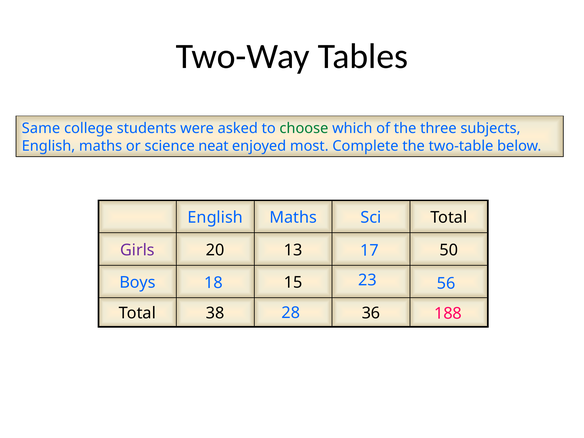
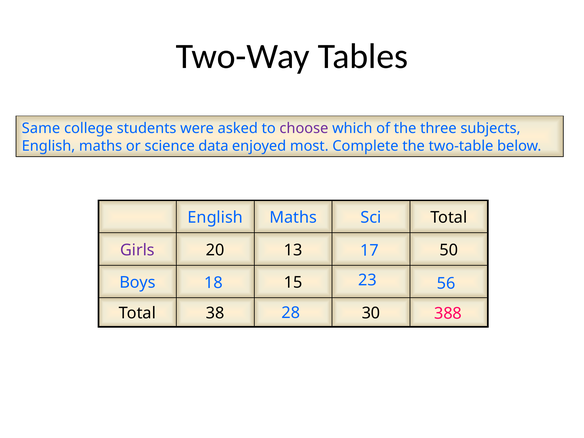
choose colour: green -> purple (304, 129)
neat: neat -> data (213, 146)
188: 188 -> 388 (448, 313)
36: 36 -> 30 (371, 313)
